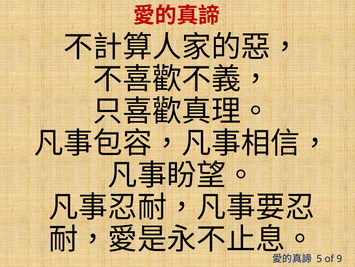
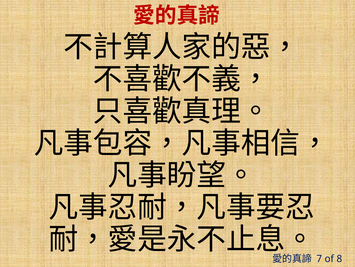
5: 5 -> 7 (319, 258)
9: 9 -> 8 (339, 258)
